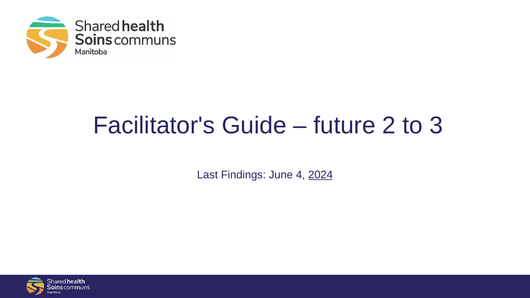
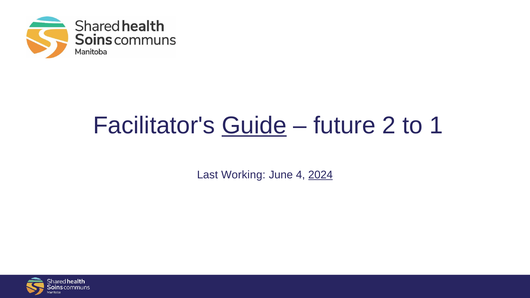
Guide underline: none -> present (254, 126)
3: 3 -> 1 (436, 126)
Findings: Findings -> Working (243, 175)
